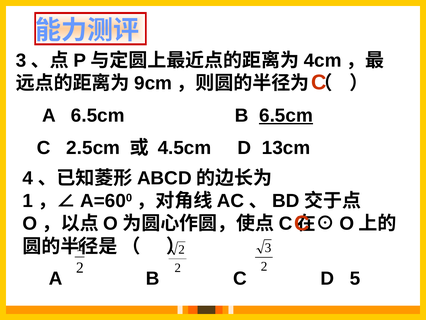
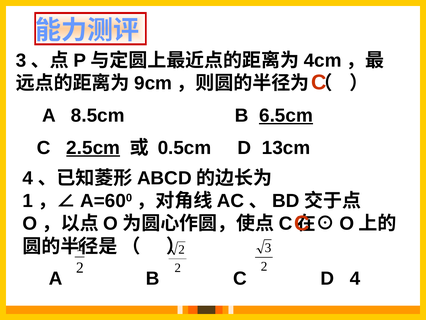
A 6.5cm: 6.5cm -> 8.5cm (98, 115)
2.5cm underline: none -> present (93, 148)
4.5cm: 4.5cm -> 0.5cm (185, 148)
D 5: 5 -> 4 (355, 278)
